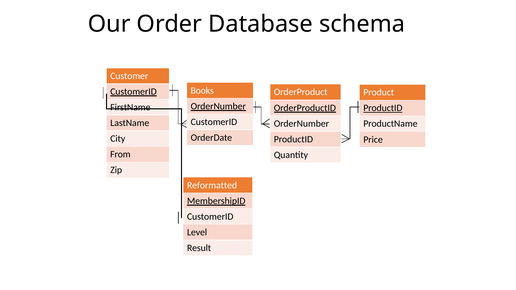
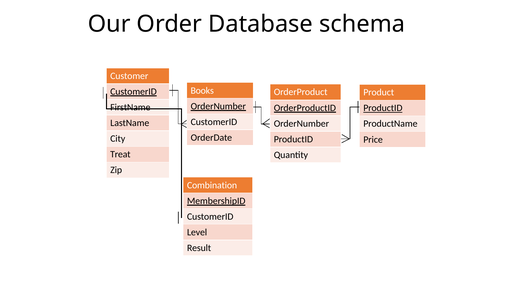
From: From -> Treat (120, 154)
Reformatted: Reformatted -> Combination (212, 185)
